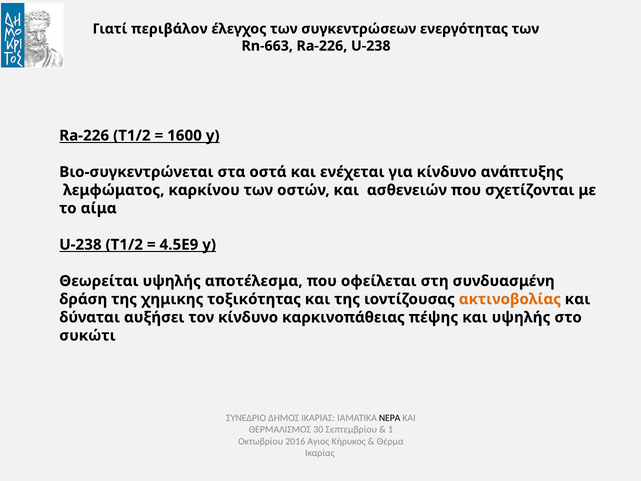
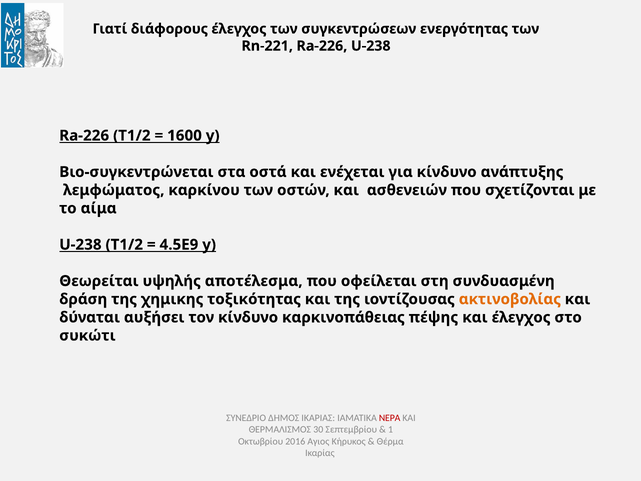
περιβάλον: περιβάλον -> διάφορους (169, 29)
Rn-663: Rn-663 -> Rn-221 (267, 46)
και υψηλής: υψηλής -> έλεγχος (521, 317)
ΝΕΡΑ colour: black -> red (390, 418)
